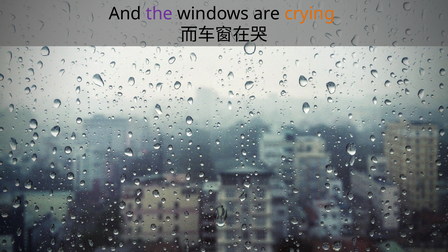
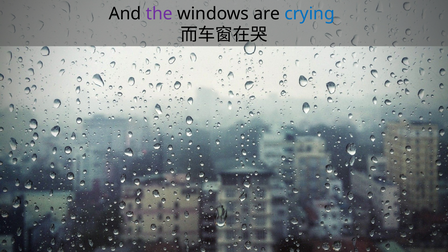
crying colour: orange -> blue (310, 14)
